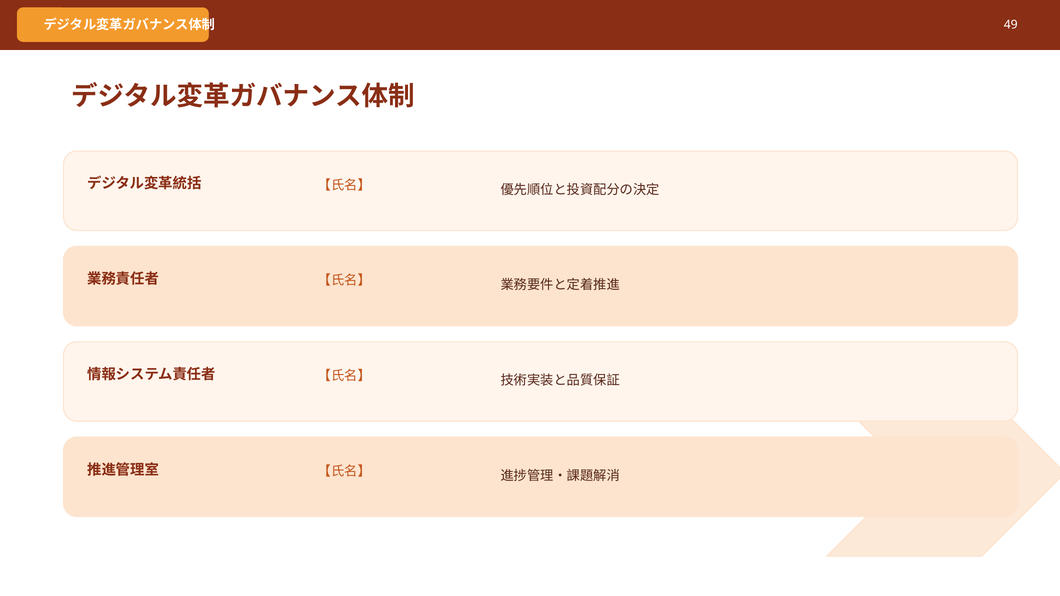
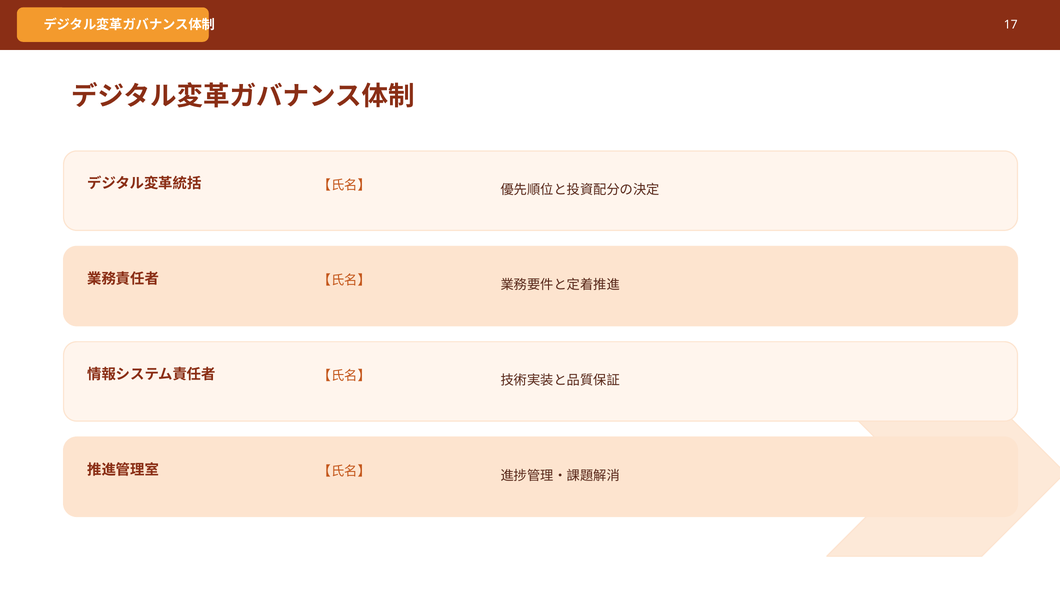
49: 49 -> 17 (1011, 25)
